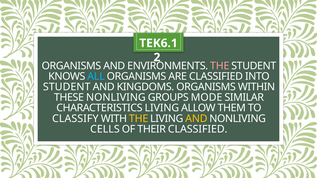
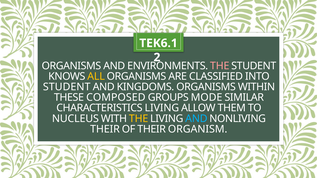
ALL colour: light blue -> yellow (96, 77)
THESE NONLIVING: NONLIVING -> COMPOSED (116, 98)
CLASSIFY: CLASSIFY -> NUCLEUS (75, 119)
AND colour: yellow -> light blue (196, 119)
CELLS: CELLS -> THEIR (105, 129)
THEIR CLASSIFIED: CLASSIFIED -> ORGANISM (198, 129)
